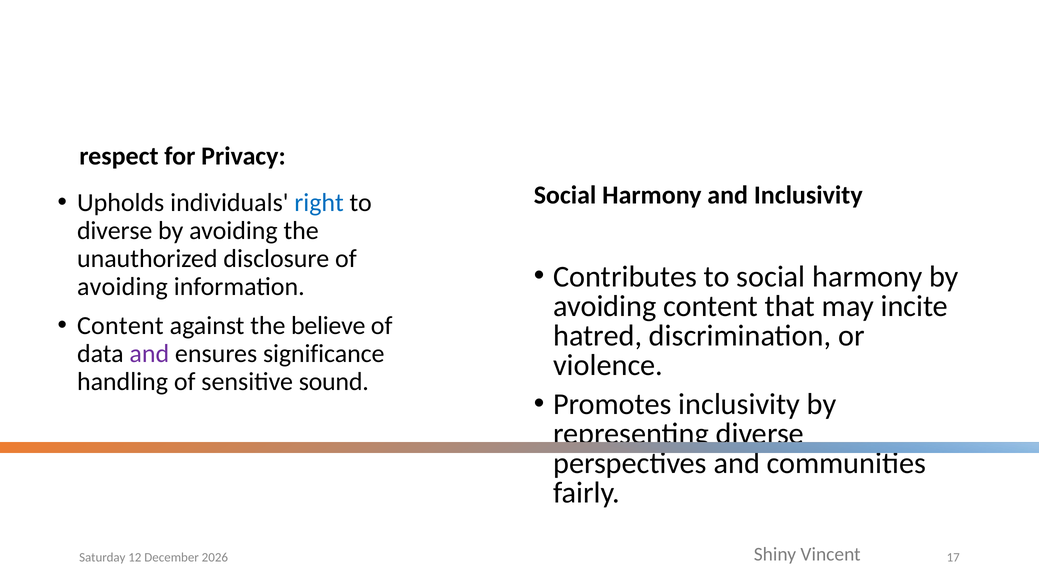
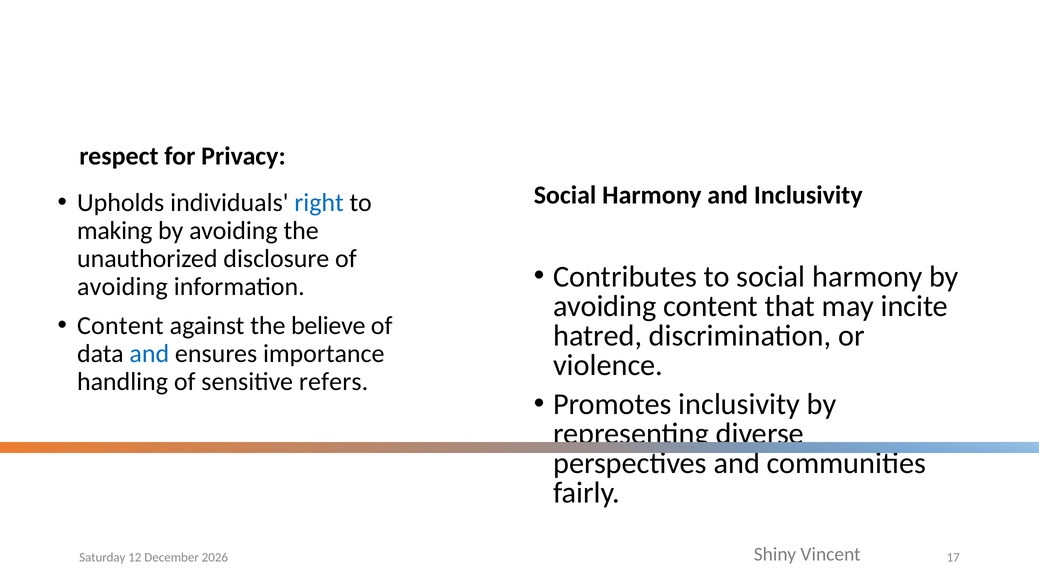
diverse: diverse -> making (115, 231)
and colour: purple -> blue (149, 354)
significance: significance -> importance (324, 354)
sound: sound -> refers (334, 382)
